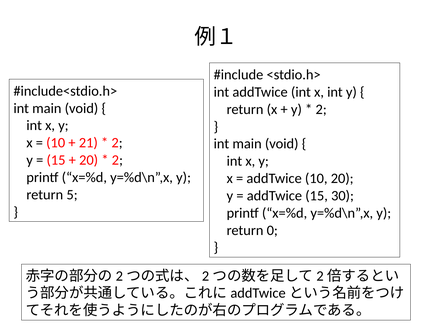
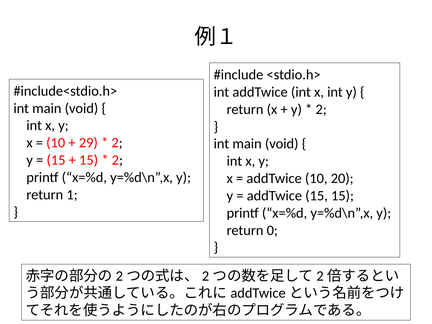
21: 21 -> 29 (88, 143)
20: 20 -> 15 (89, 160)
5: 5 -> 1 (72, 195)
15 30: 30 -> 15 (342, 196)
